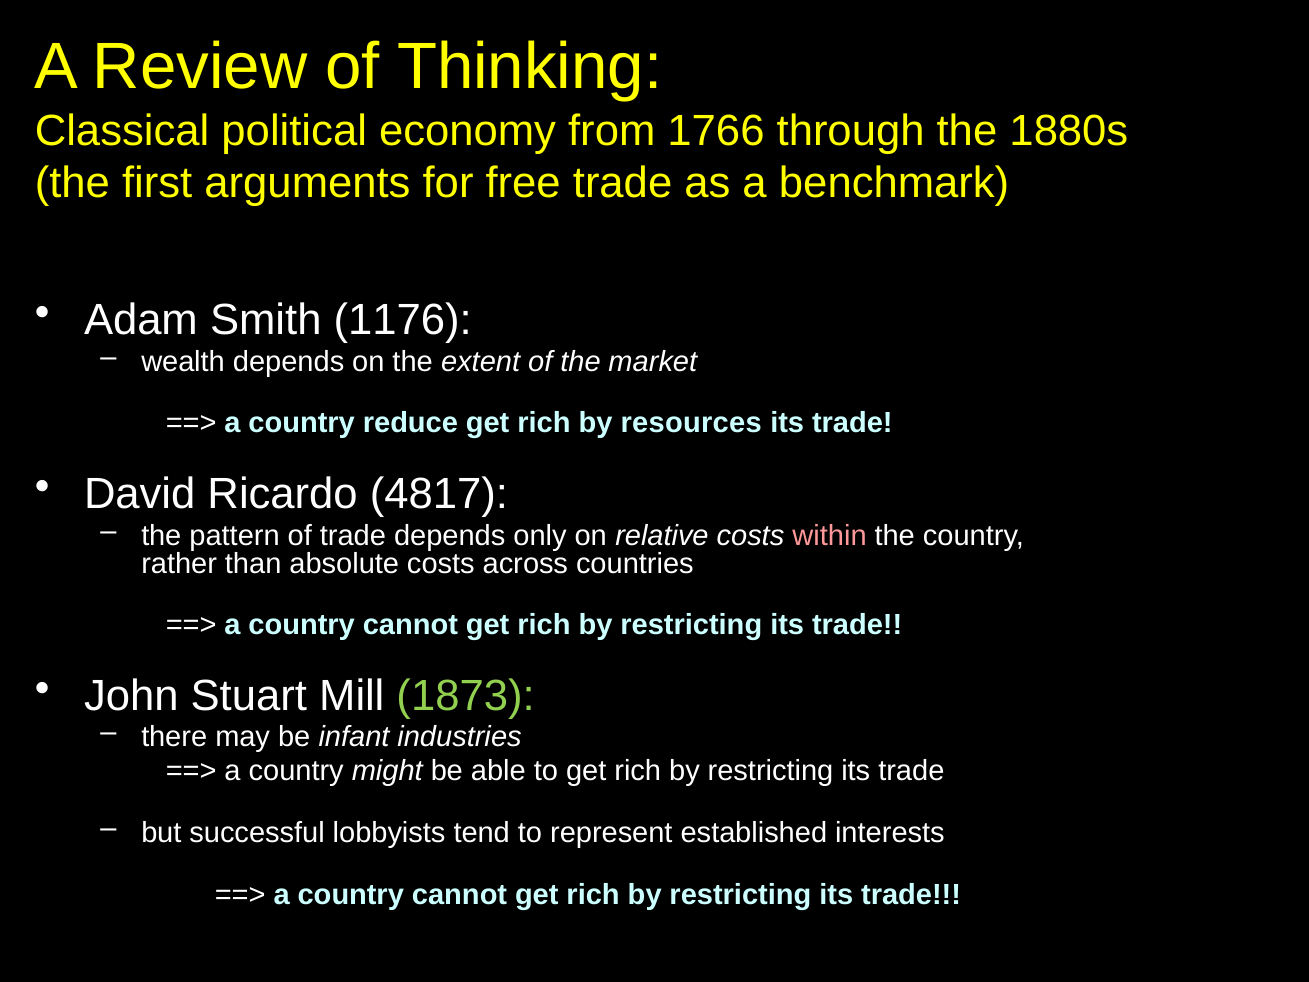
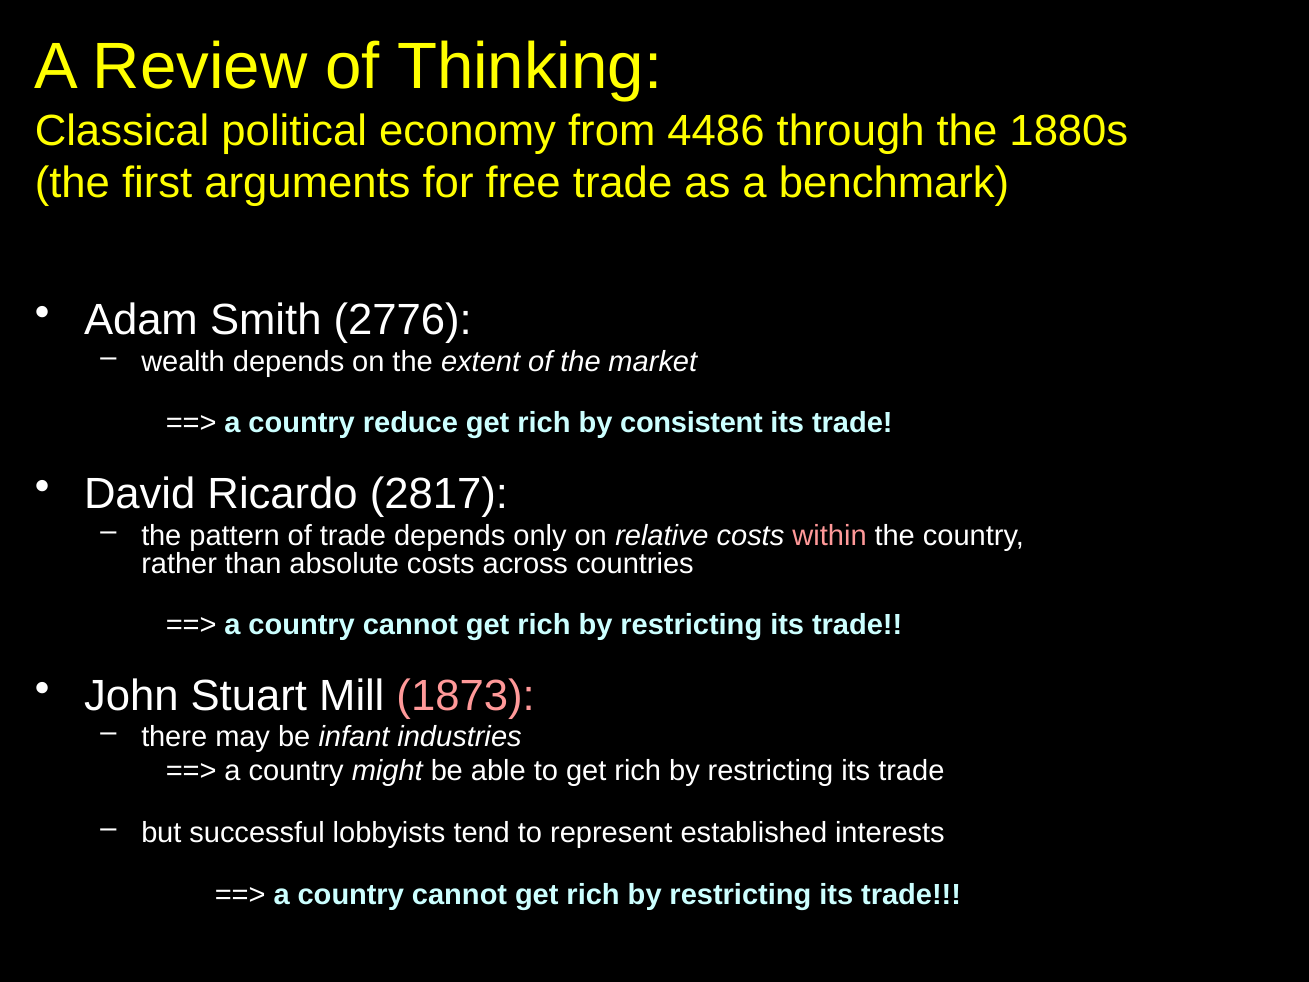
1766: 1766 -> 4486 (716, 131)
1176: 1176 -> 2776 (403, 320)
resources: resources -> consistent (691, 423)
4817: 4817 -> 2817 (439, 494)
1873 colour: light green -> pink (466, 696)
